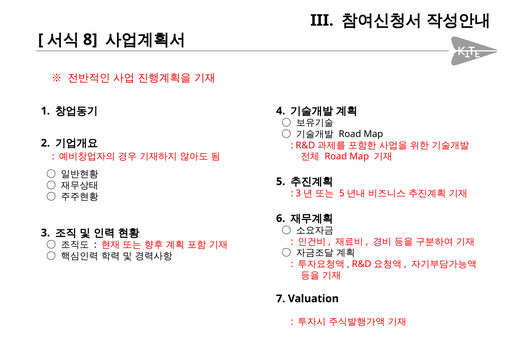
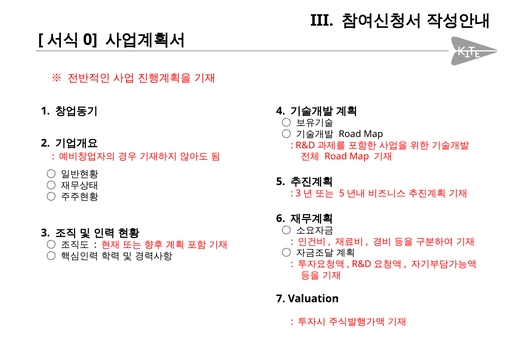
8: 8 -> 0 (90, 40)
